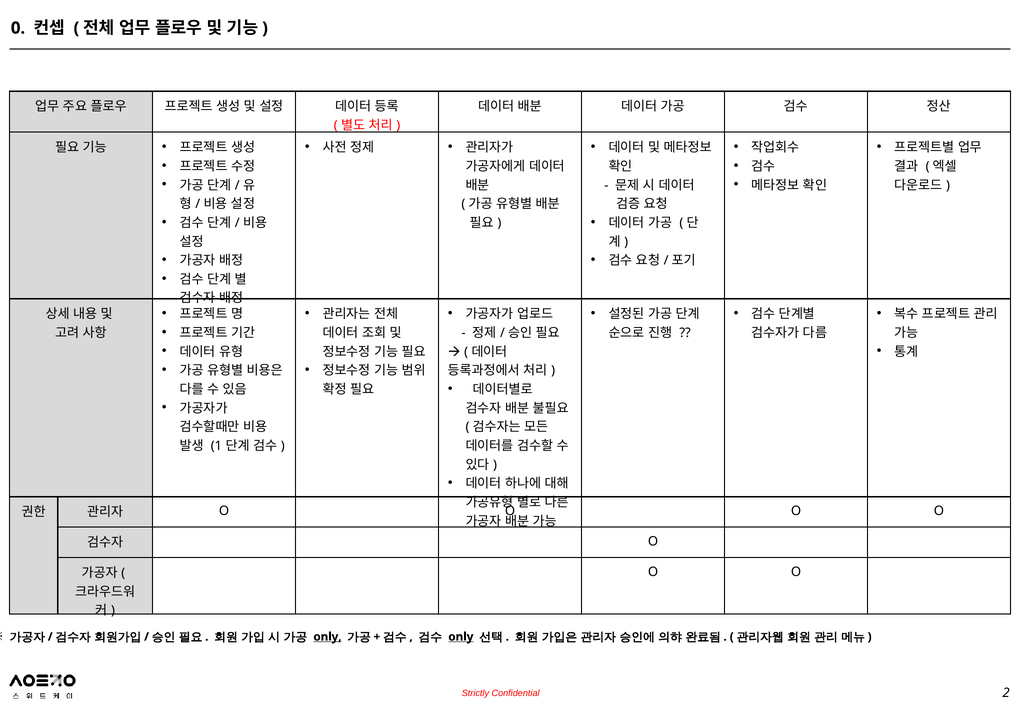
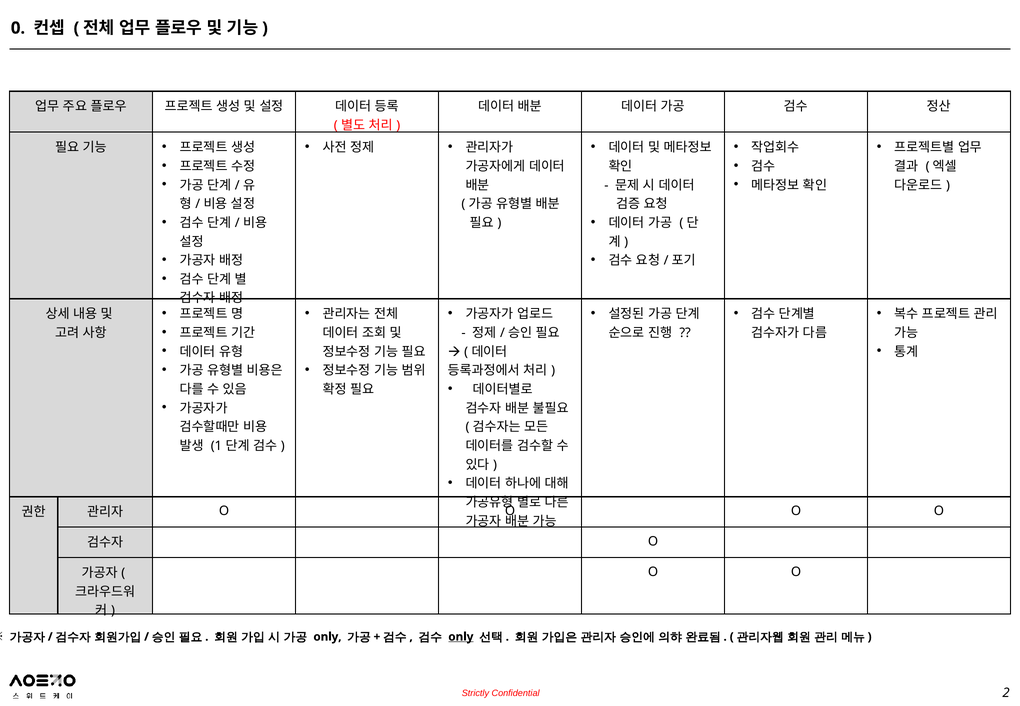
only underline: present -> none (327, 637)
